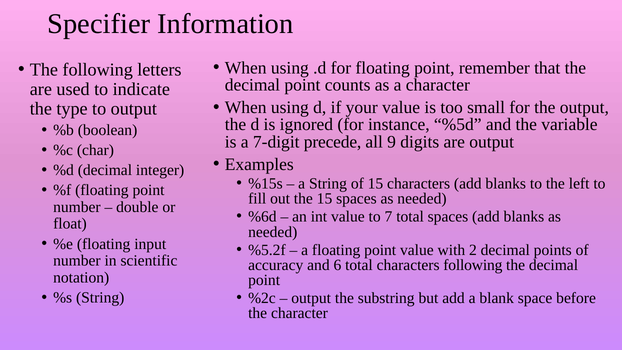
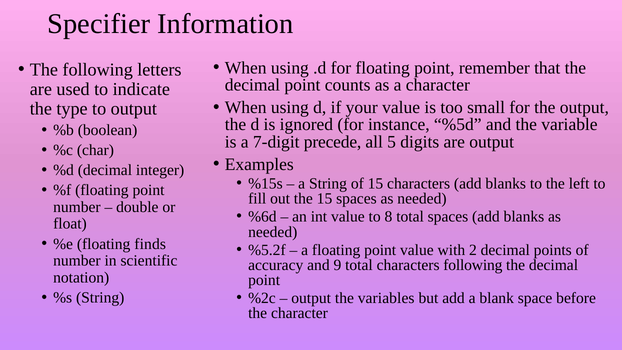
9: 9 -> 5 (392, 142)
7: 7 -> 8 (388, 217)
input: input -> finds (150, 244)
6: 6 -> 9 (337, 265)
substring: substring -> variables (386, 298)
